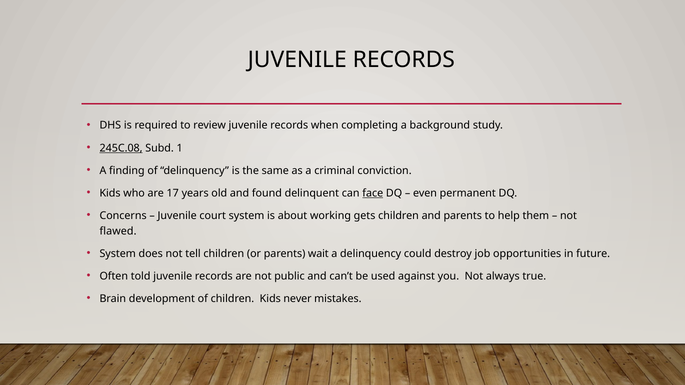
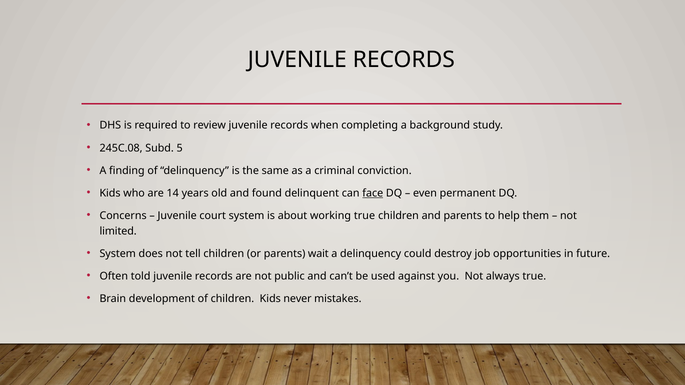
245C.08 underline: present -> none (121, 148)
1: 1 -> 5 (180, 148)
17: 17 -> 14 (173, 193)
working gets: gets -> true (364, 216)
flawed: flawed -> limited (118, 231)
